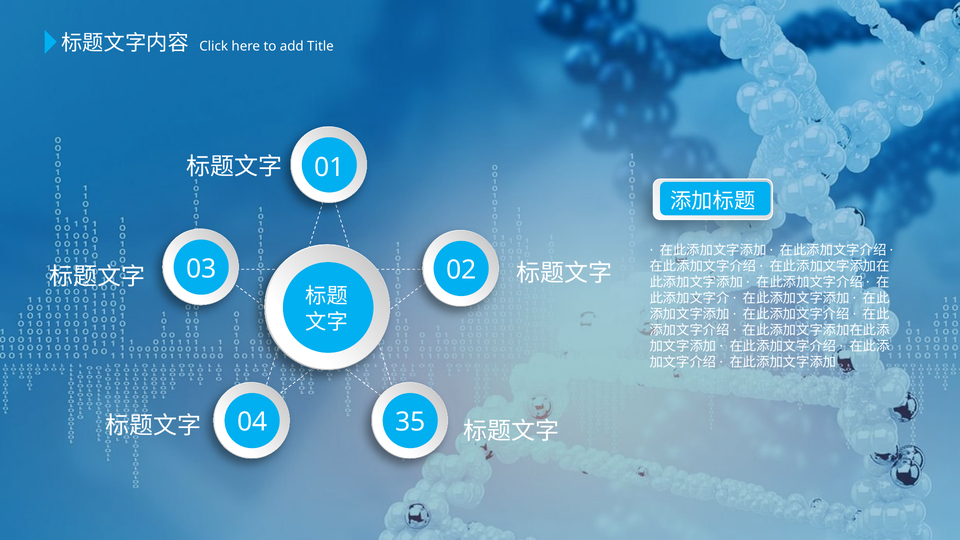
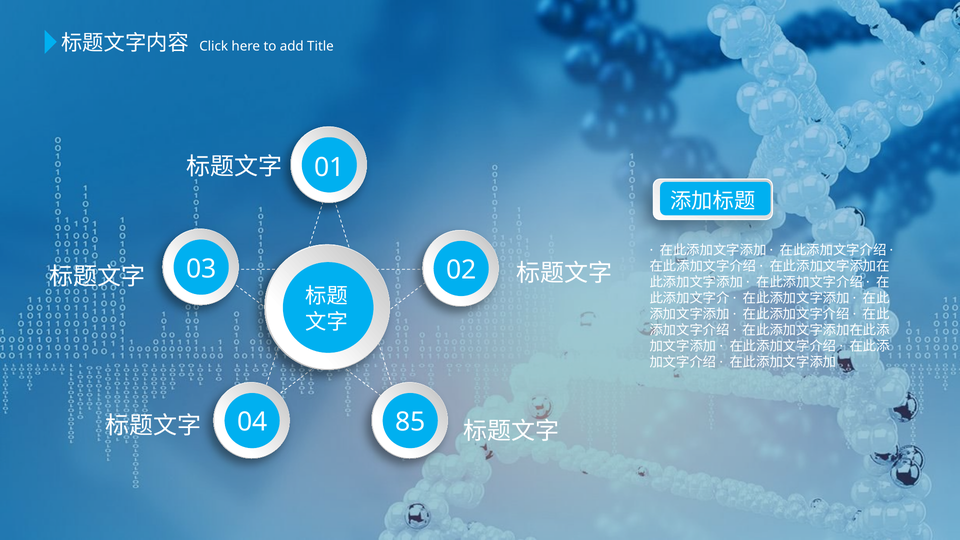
35: 35 -> 85 (410, 422)
